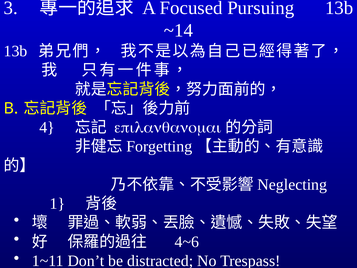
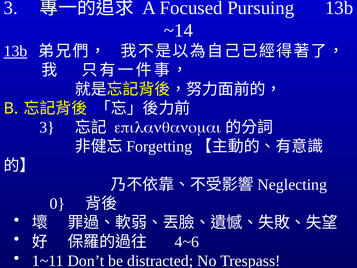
13b underline: none -> present (15, 51)
4: 4 -> 3 (47, 127)
1: 1 -> 0 (57, 203)
